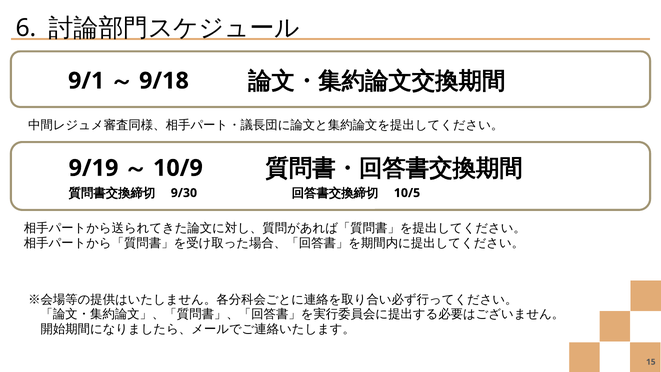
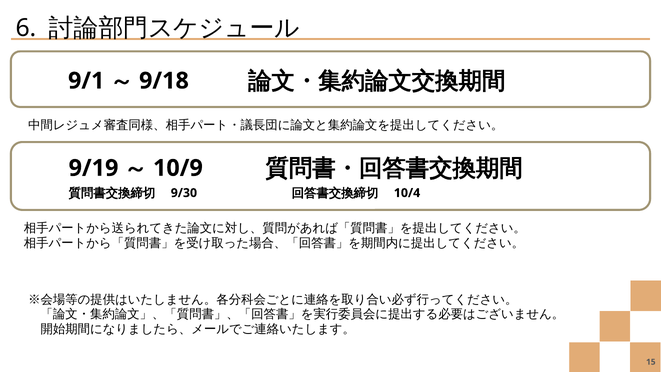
10/5: 10/5 -> 10/4 (407, 193)
